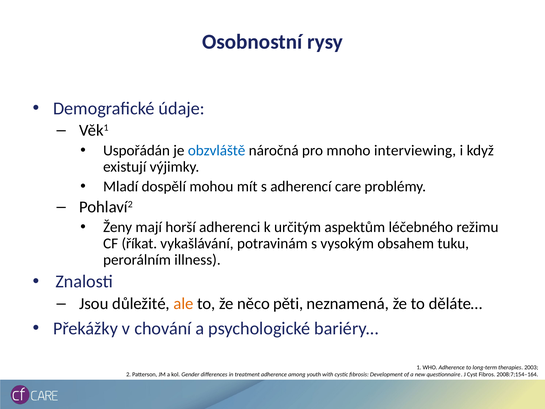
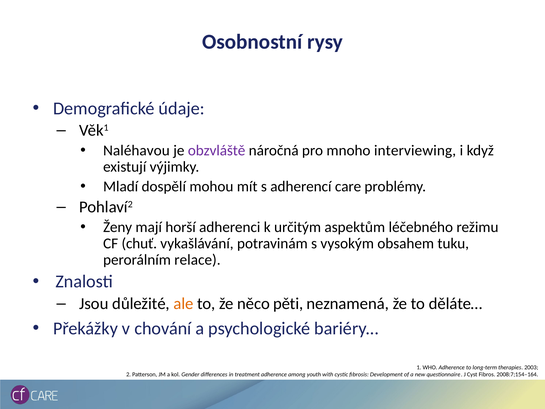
Uspořádán: Uspořádán -> Naléhavou (136, 151)
obzvláště colour: blue -> purple (217, 151)
říkat: říkat -> chuť (139, 243)
illness: illness -> relace (197, 260)
